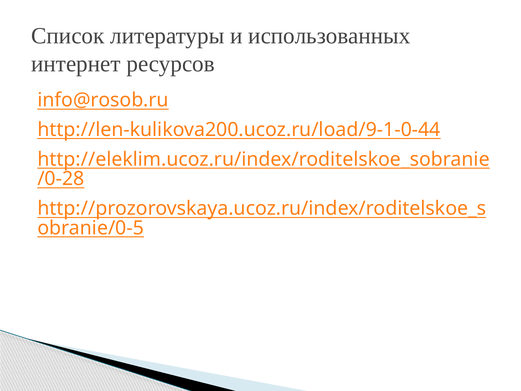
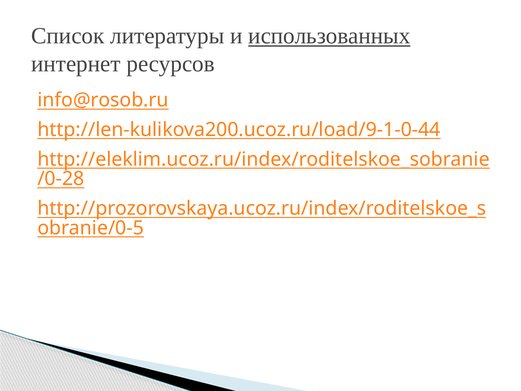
использованных underline: none -> present (329, 36)
